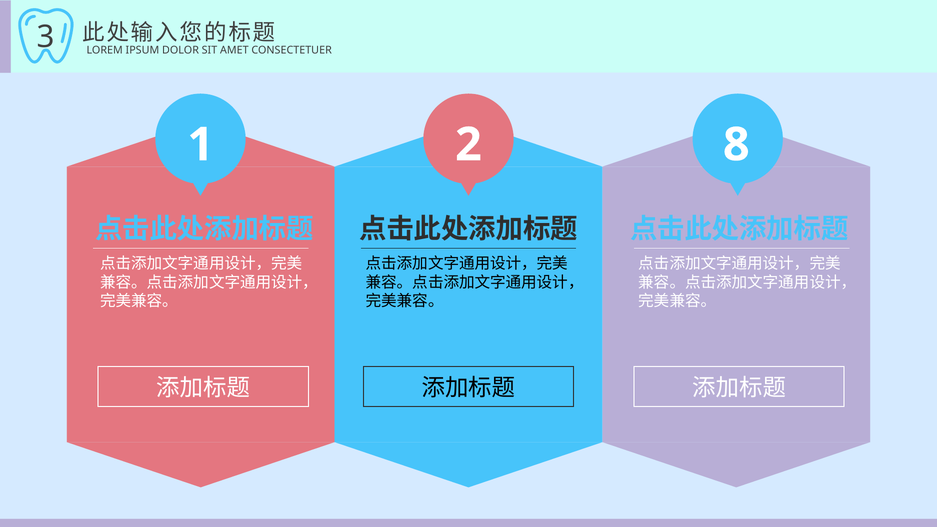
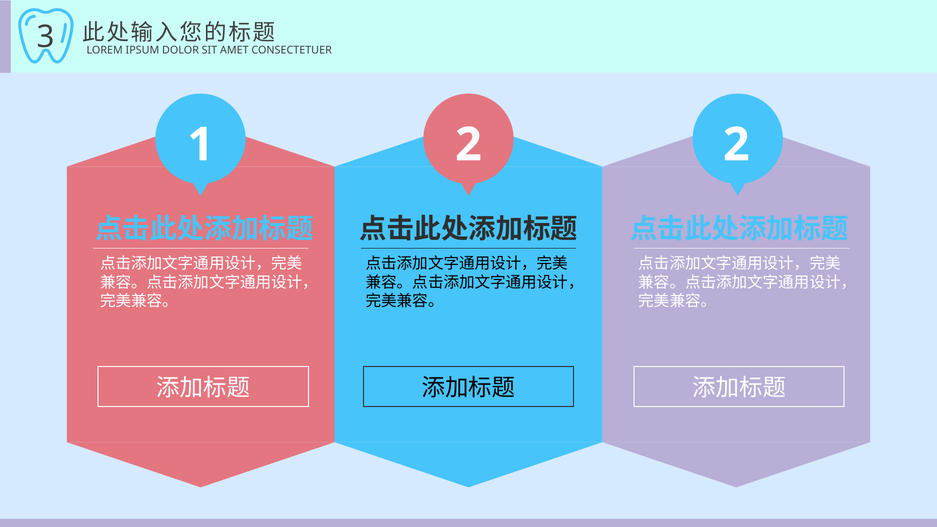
2 8: 8 -> 2 (736, 145)
